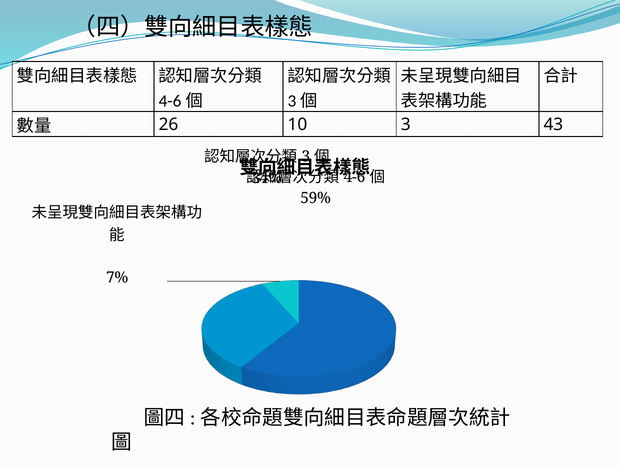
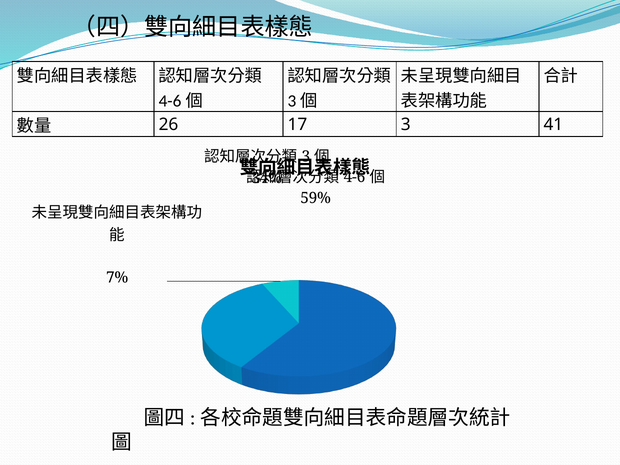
10: 10 -> 17 (297, 124)
43: 43 -> 41 (553, 124)
